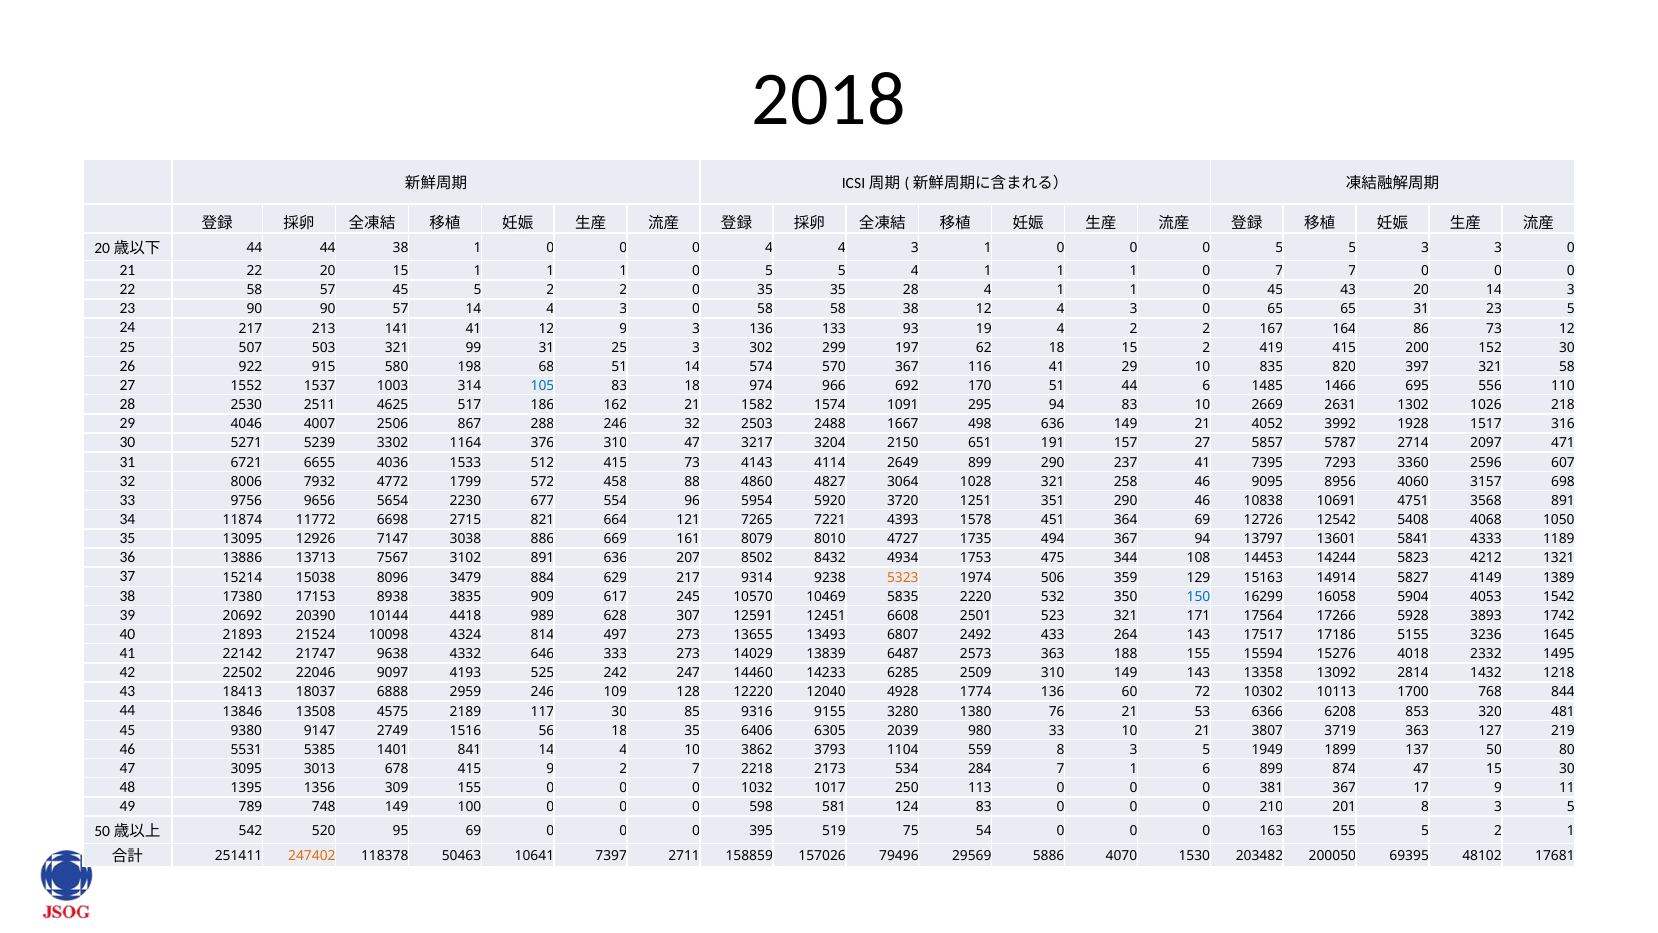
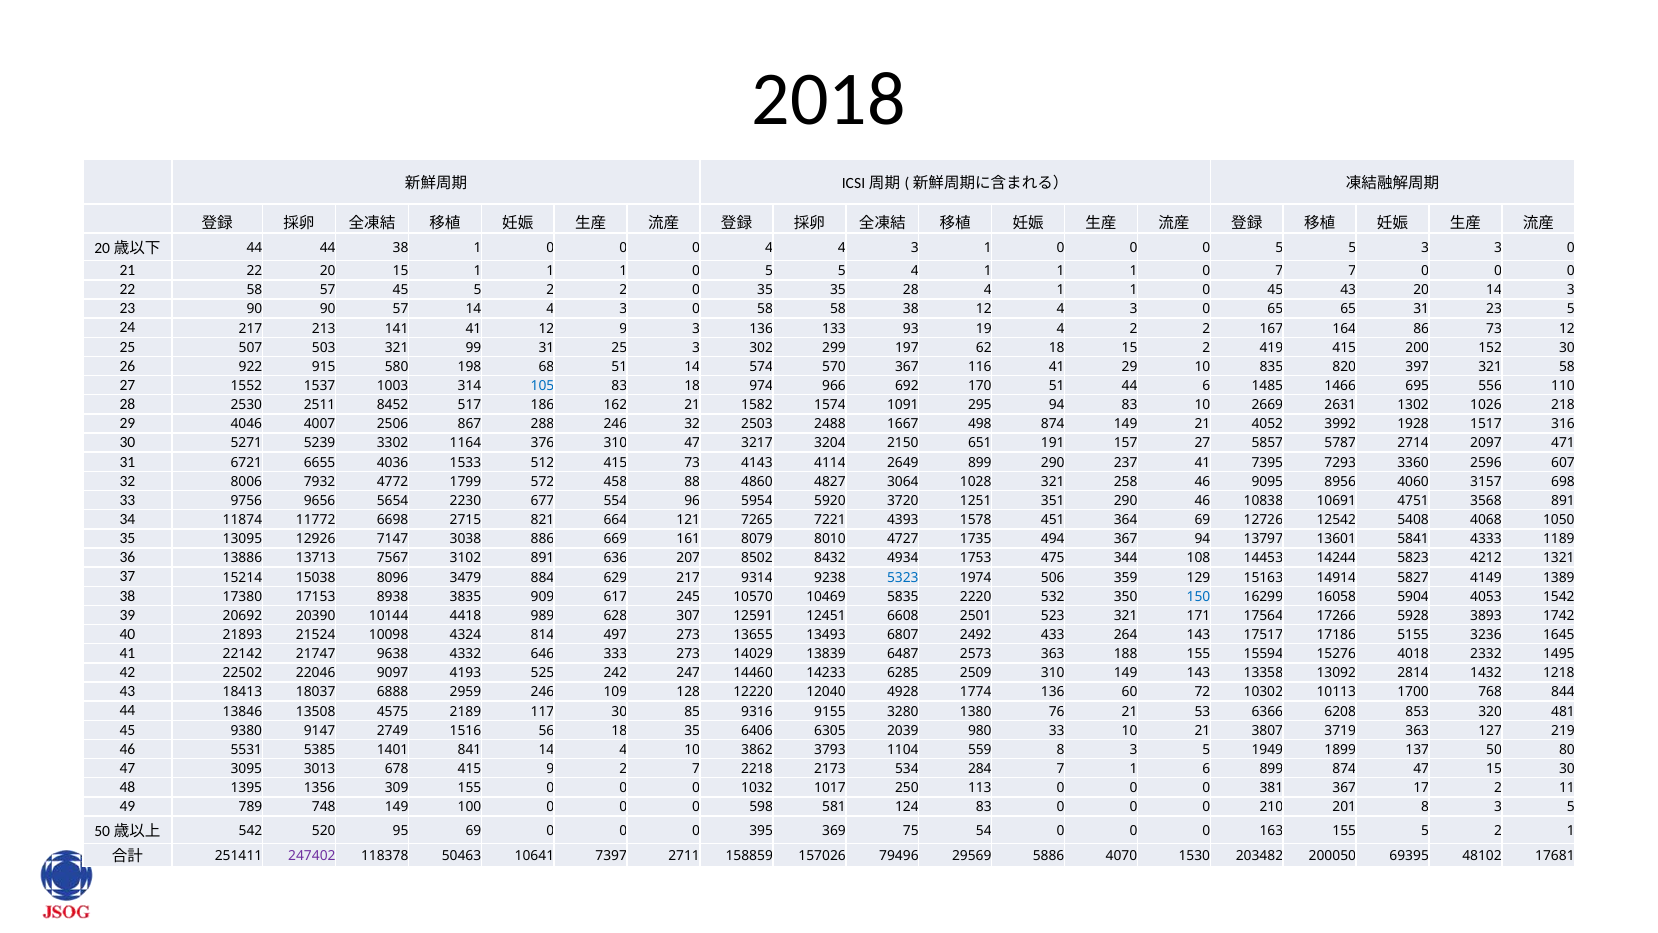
4625: 4625 -> 8452 (393, 405)
498 636: 636 -> 874 (1053, 424)
5323 colour: orange -> blue (903, 577)
17 9: 9 -> 2 (1498, 788)
519: 519 -> 369 (834, 830)
247402 colour: orange -> purple (312, 856)
